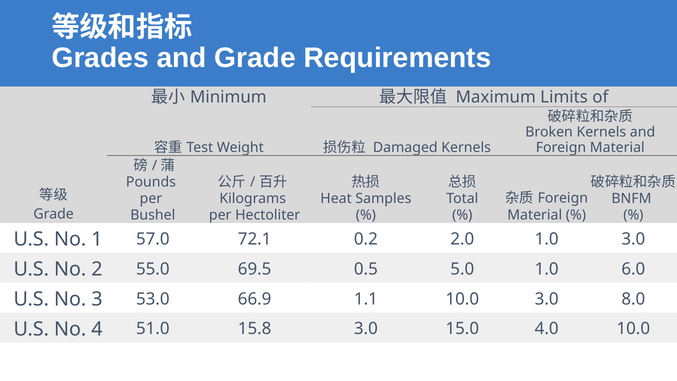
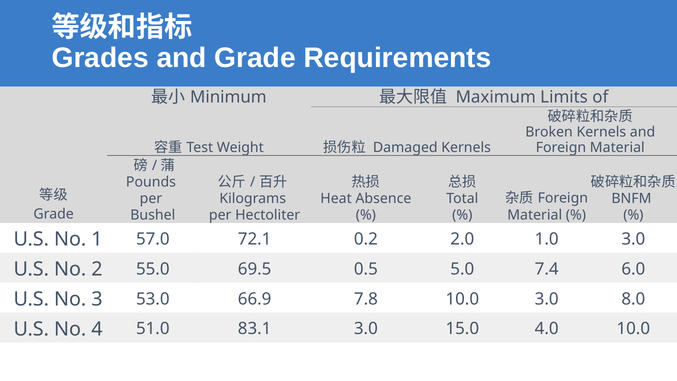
Samples: Samples -> Absence (383, 198)
5.0 1.0: 1.0 -> 7.4 (547, 269)
1.1: 1.1 -> 7.8 (366, 299)
15.8: 15.8 -> 83.1 (255, 329)
